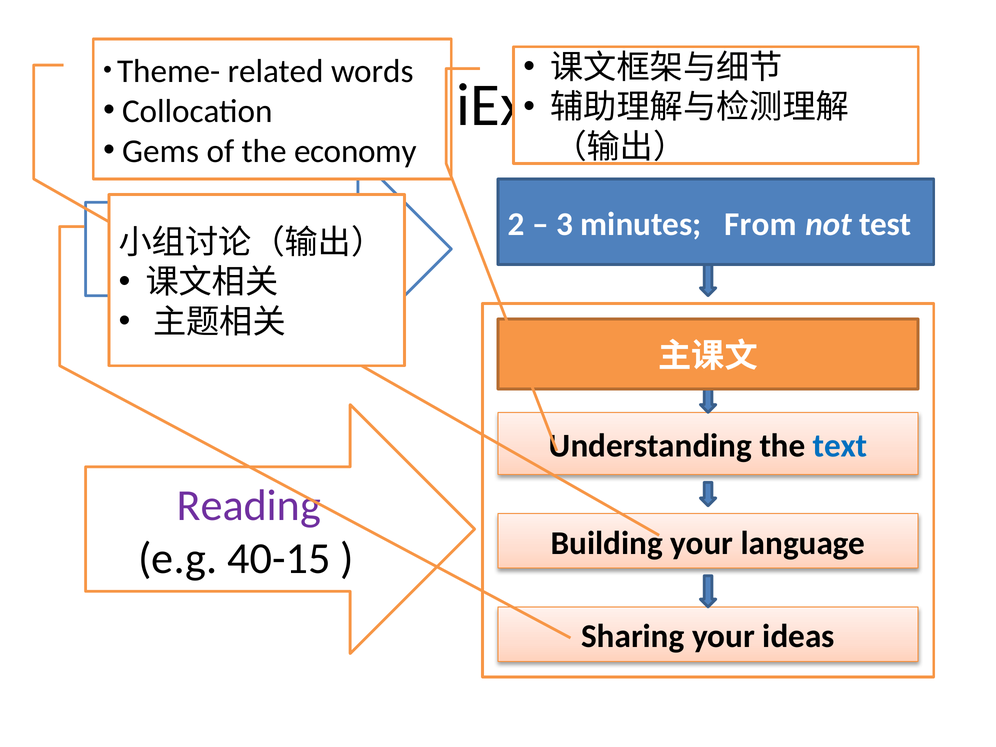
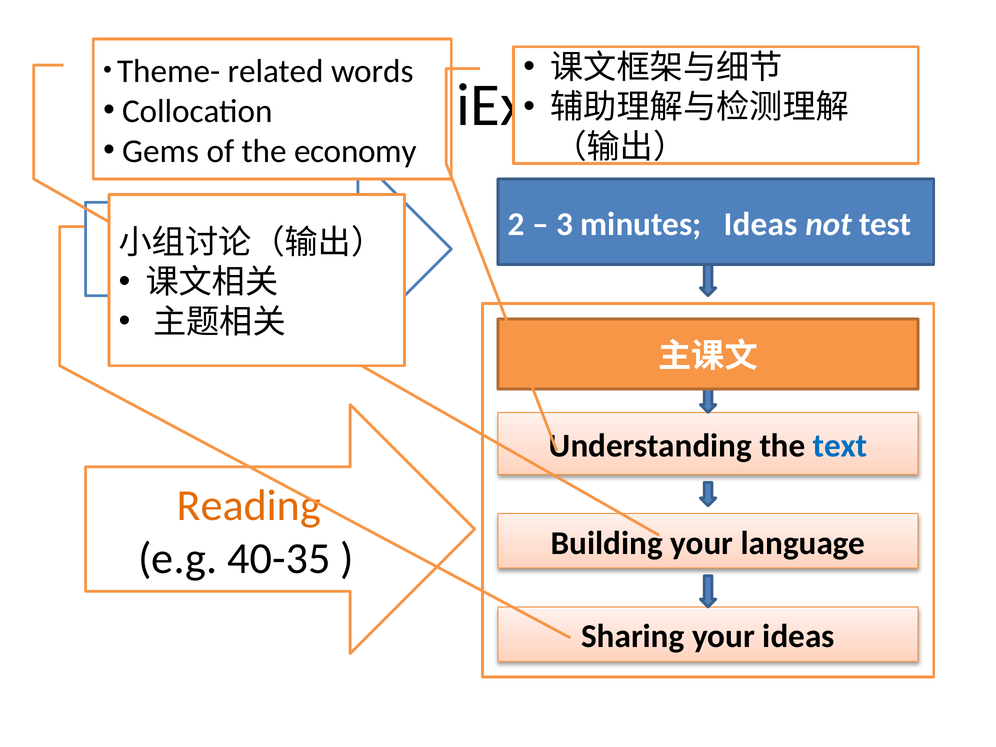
minutes From: From -> Ideas (761, 224)
Reading colour: purple -> orange (249, 506)
40-15: 40-15 -> 40-35 (279, 559)
